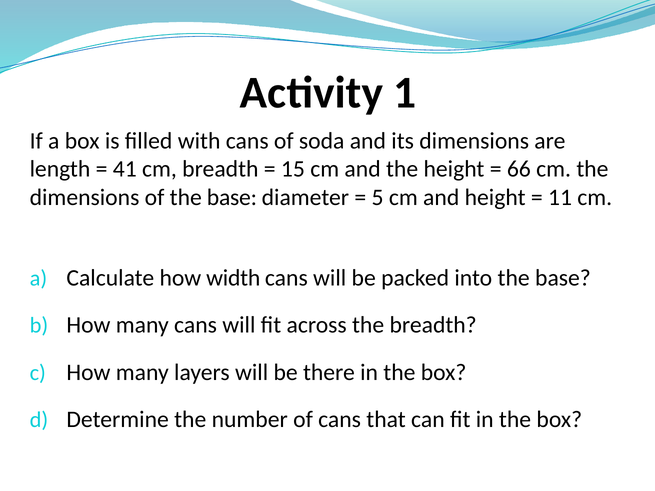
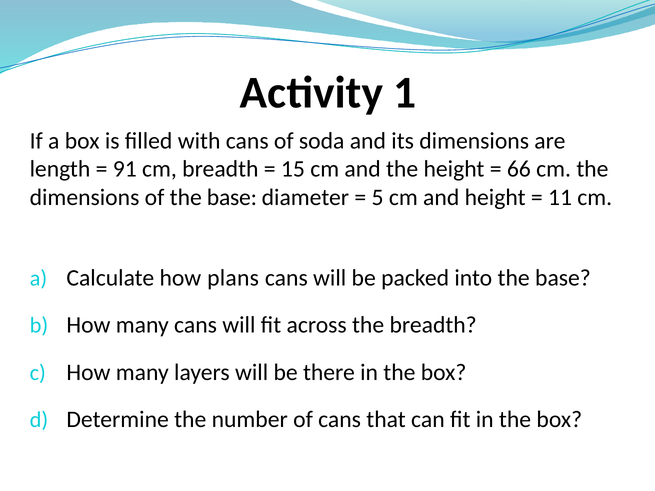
41: 41 -> 91 (125, 169)
width: width -> plans (233, 278)
